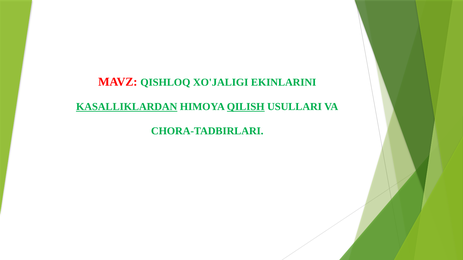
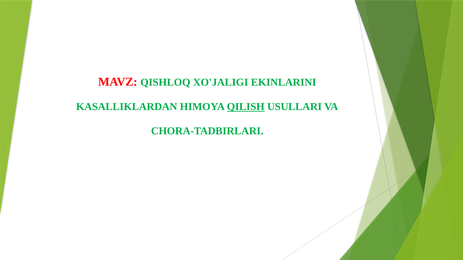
KASALLIKLARDAN underline: present -> none (127, 107)
